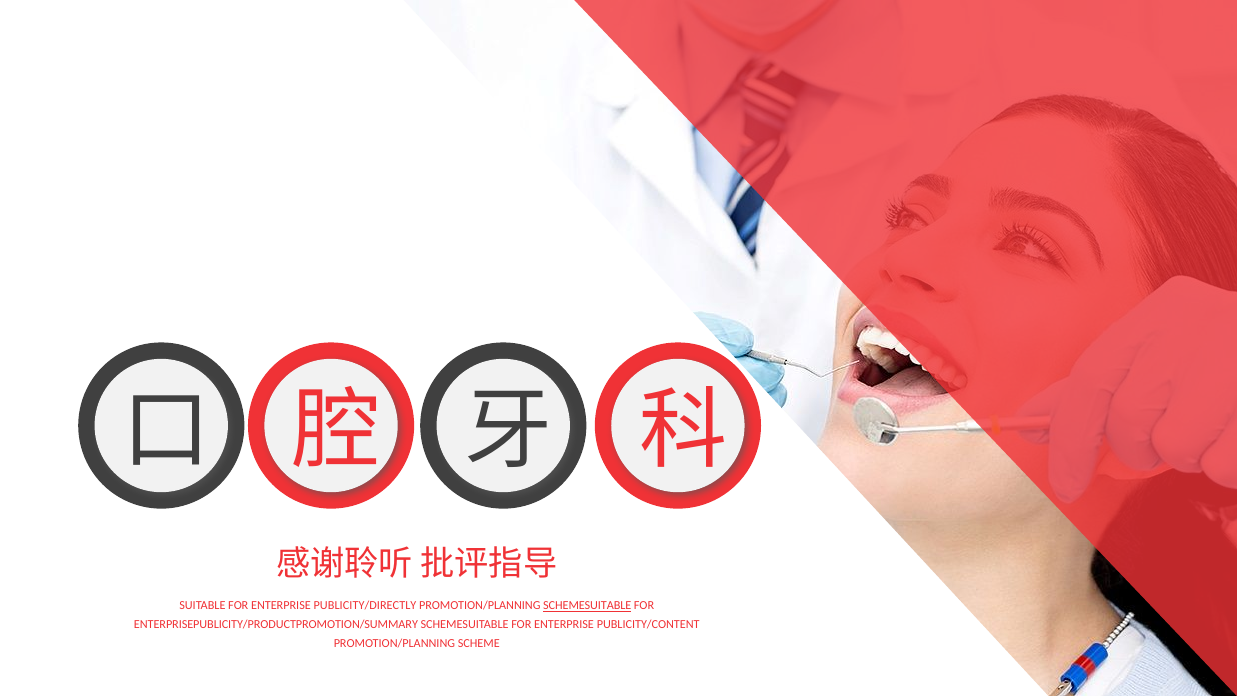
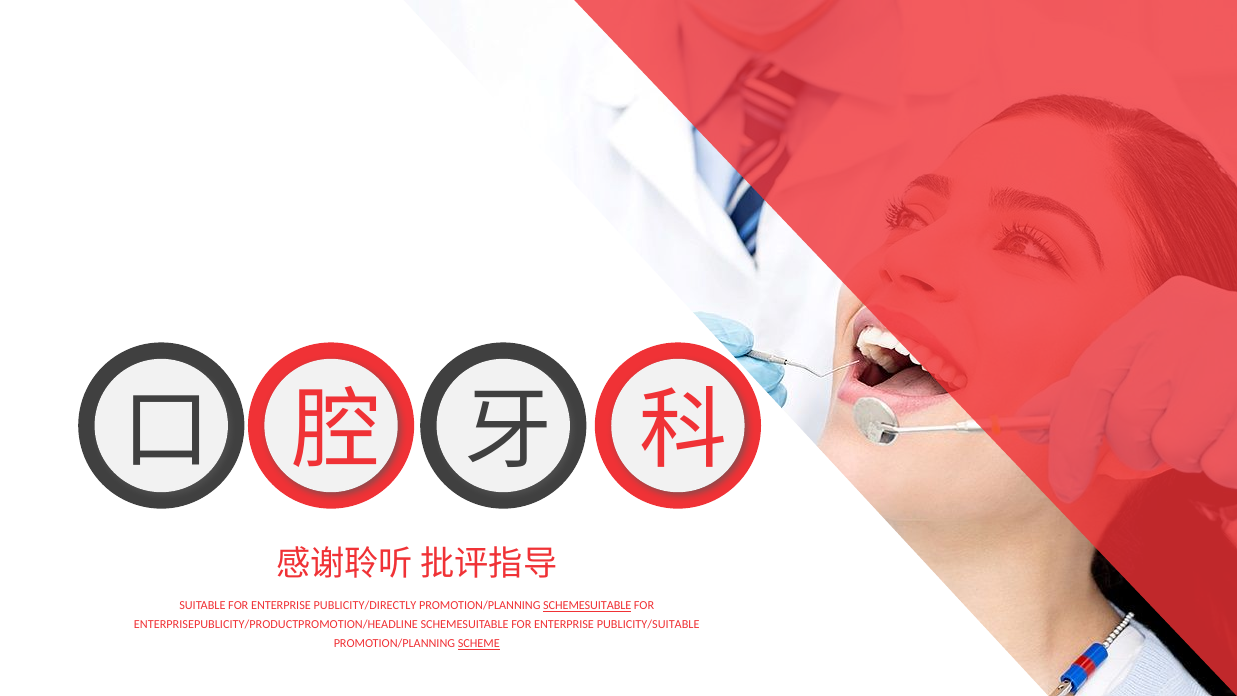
ENTERPRISEPUBLICITY/PRODUCTPROMOTION/SUMMARY: ENTERPRISEPUBLICITY/PRODUCTPROMOTION/SUMMARY -> ENTERPRISEPUBLICITY/PRODUCTPROMOTION/HEADLINE (276, 625)
PUBLICITY/CONTENT: PUBLICITY/CONTENT -> PUBLICITY/SUITABLE (648, 625)
SCHEME underline: none -> present (479, 644)
